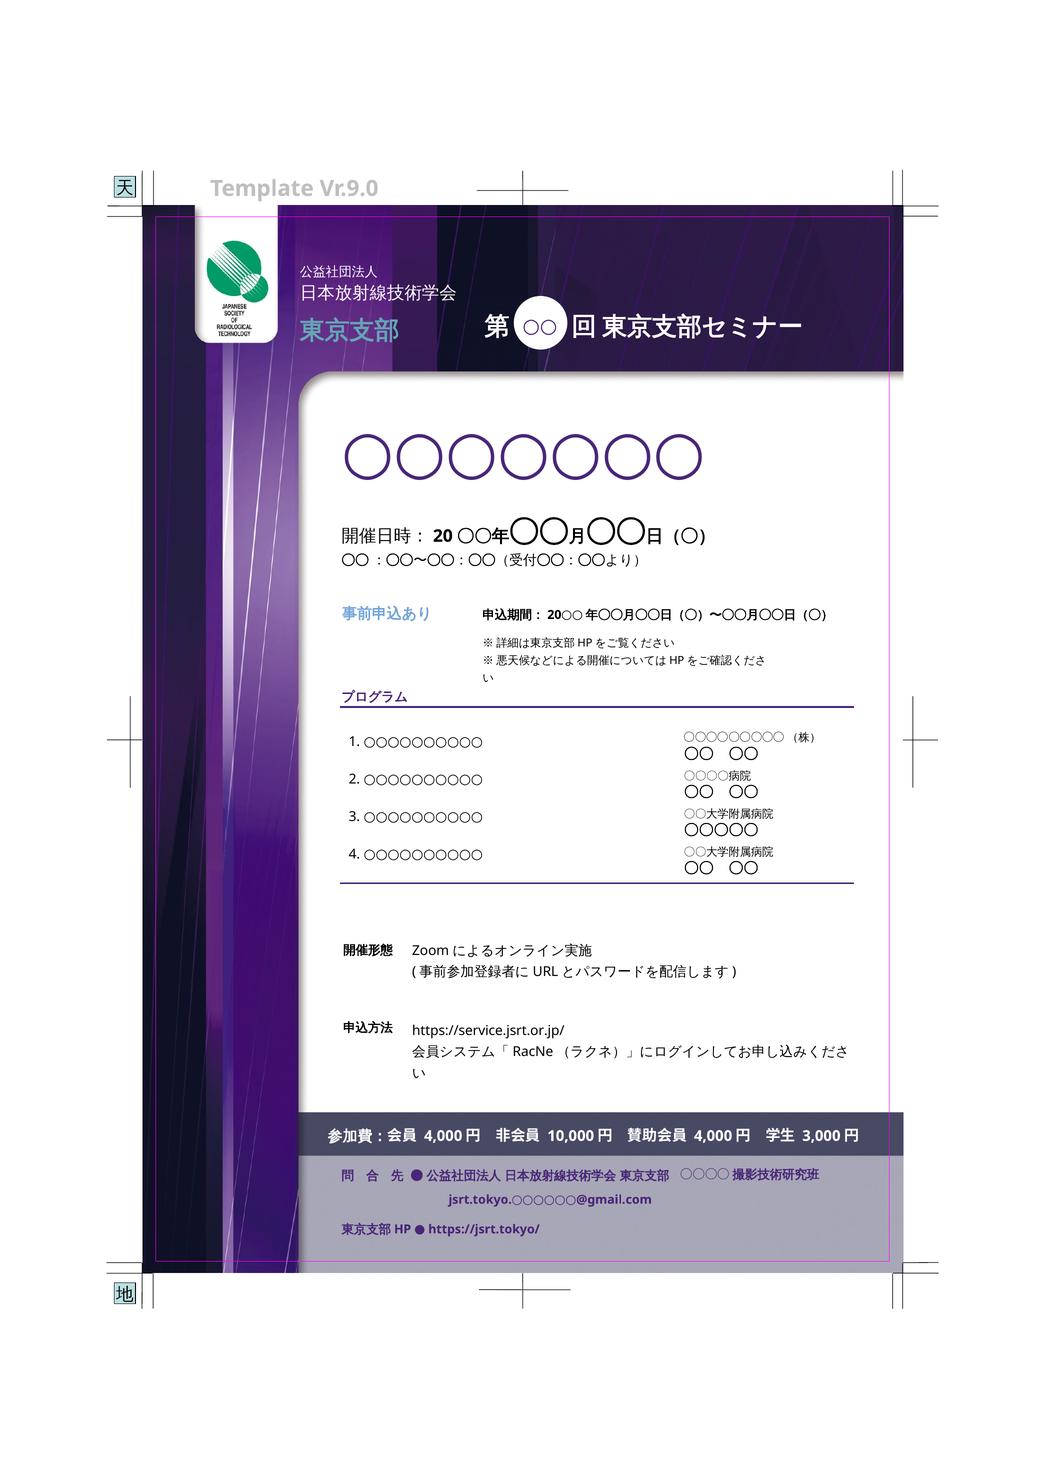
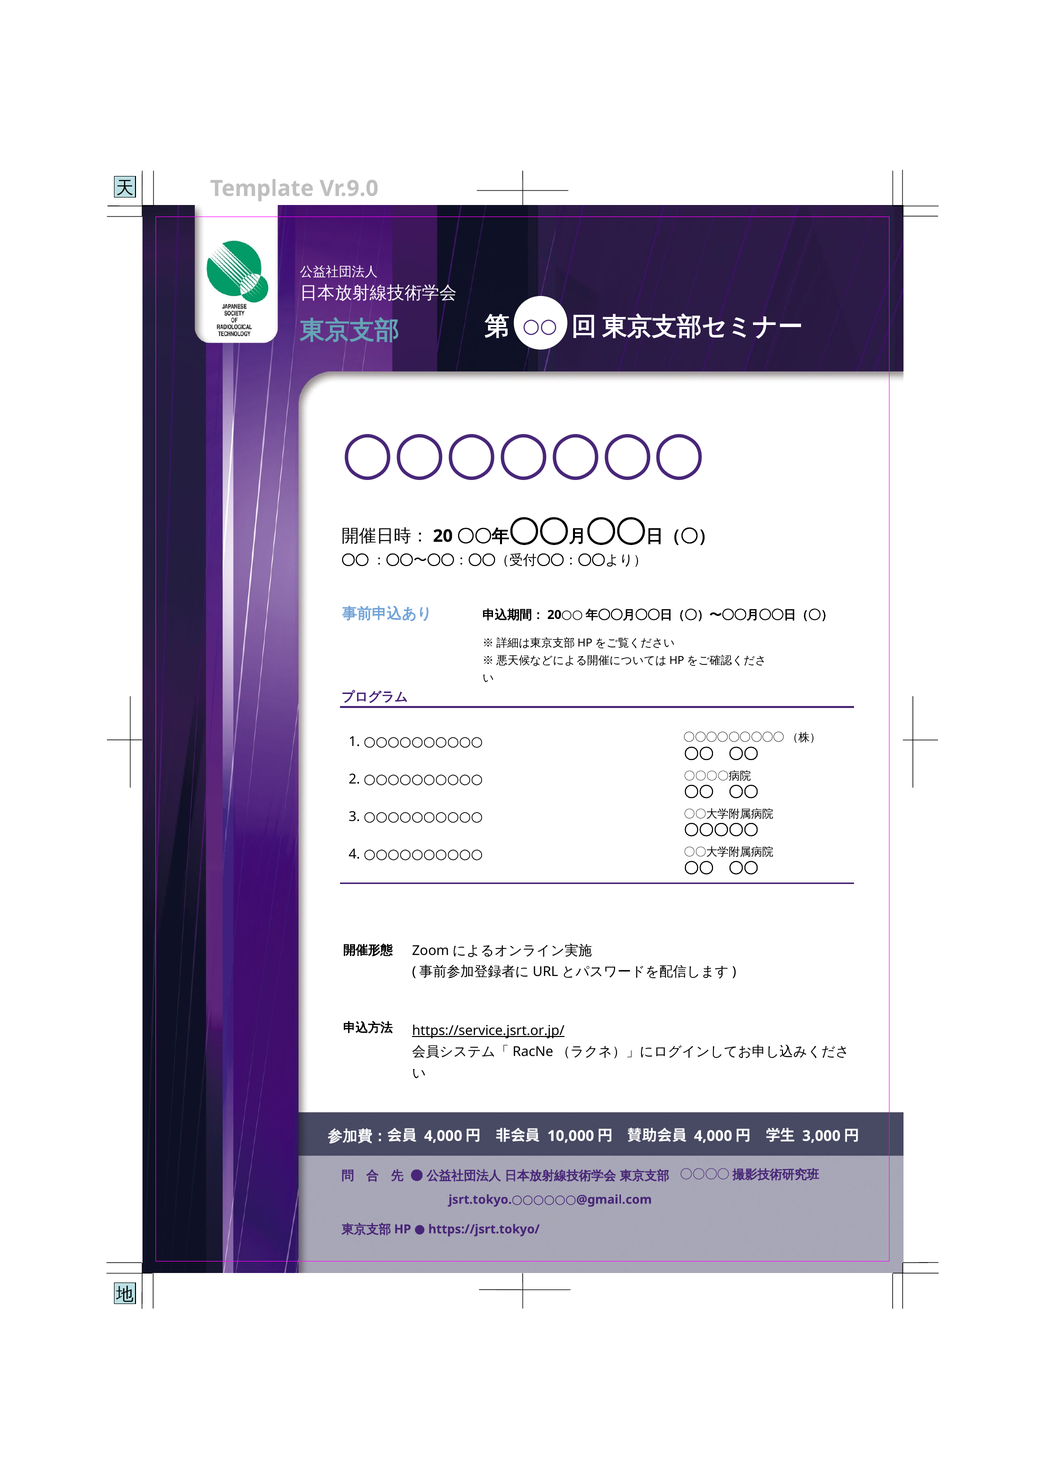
https://service.jsrt.or.jp/ underline: none -> present (488, 1030)
